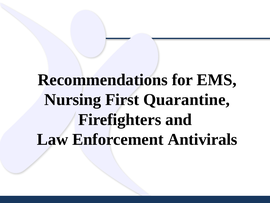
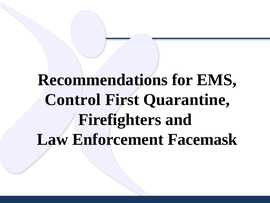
Nursing: Nursing -> Control (73, 99)
Antivirals: Antivirals -> Facemask (203, 139)
